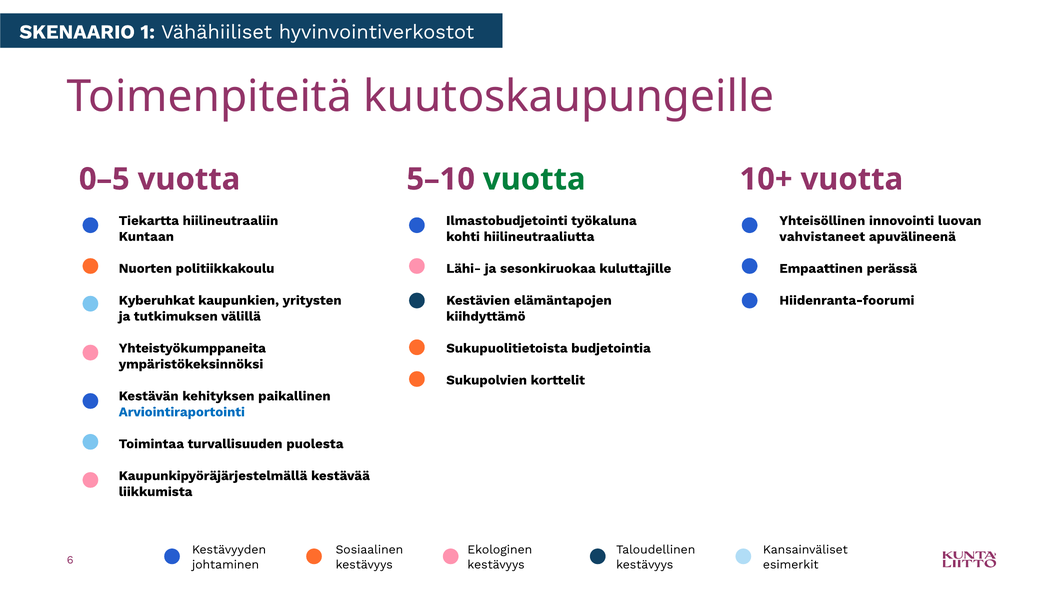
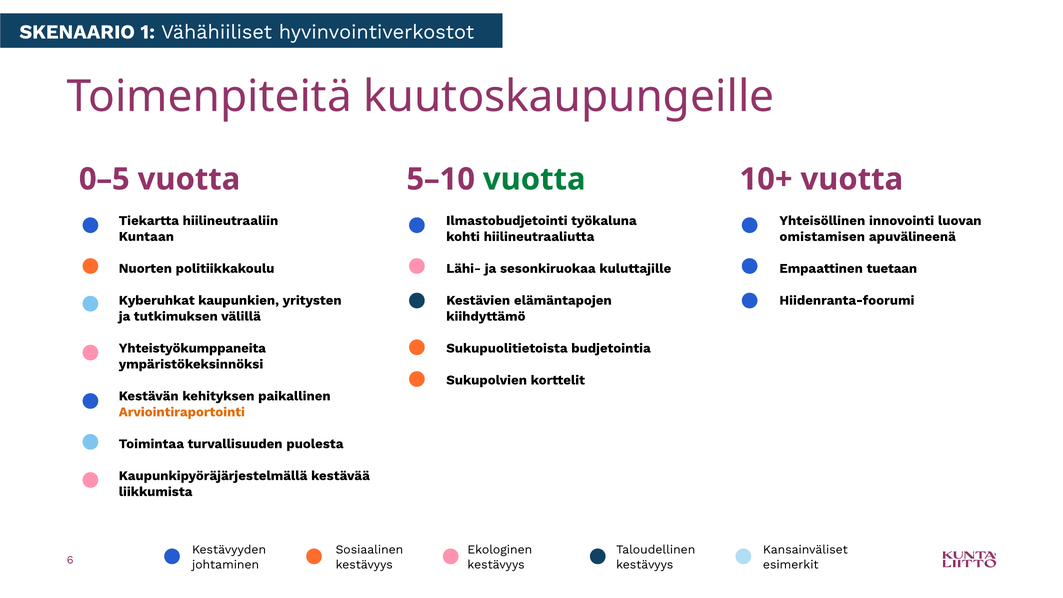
vahvistaneet: vahvistaneet -> omistamisen (822, 236)
perässä: perässä -> tuetaan (892, 268)
Arviointiraportointi colour: blue -> orange (182, 412)
